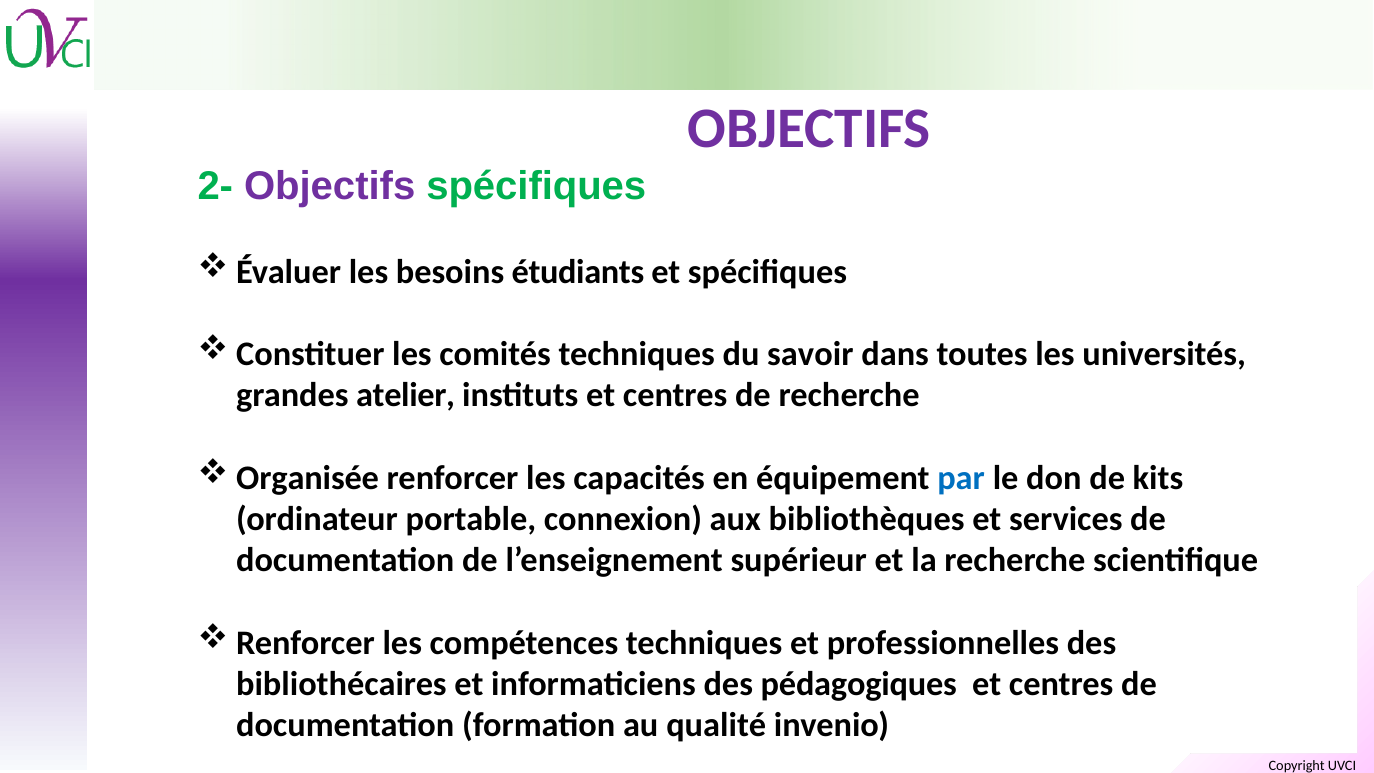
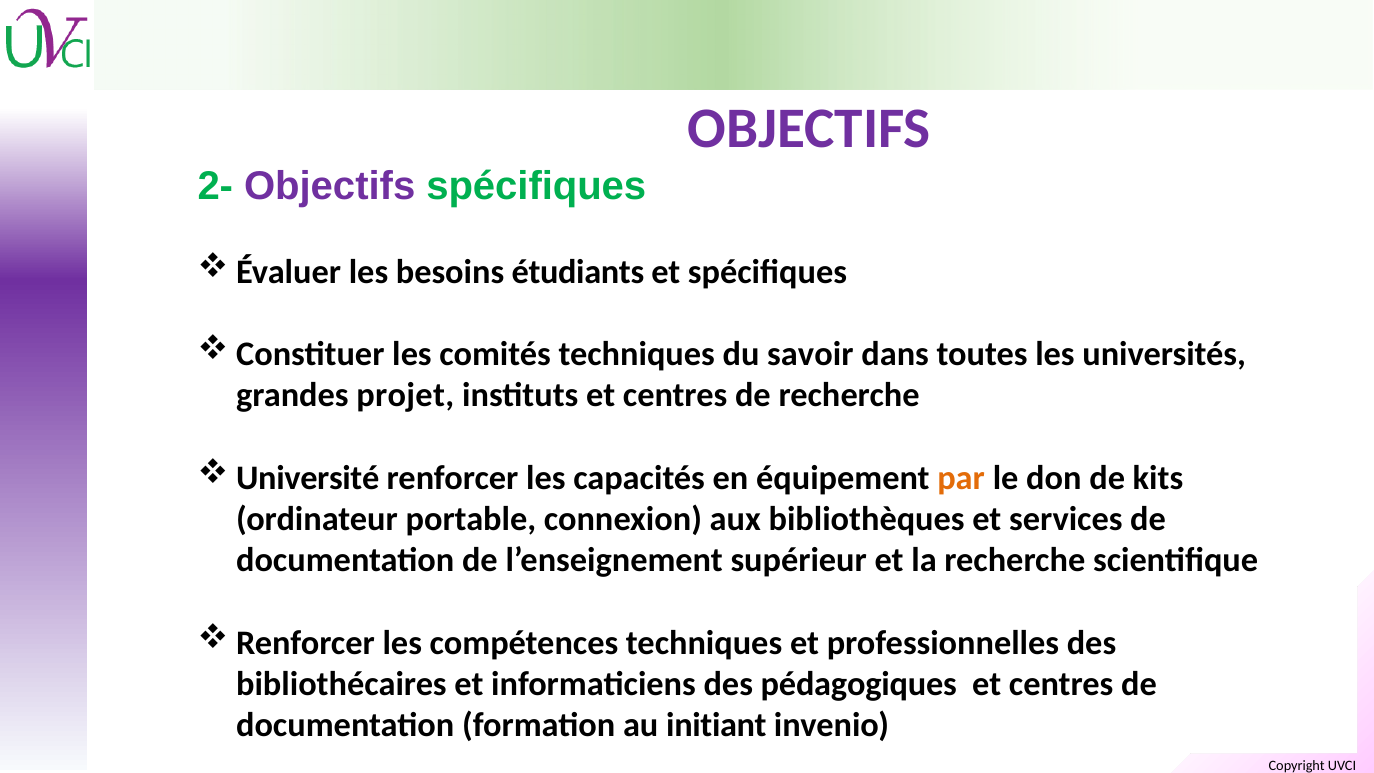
atelier: atelier -> projet (405, 395)
Organisée: Organisée -> Université (308, 478)
par colour: blue -> orange (961, 478)
qualité: qualité -> initiant (716, 725)
